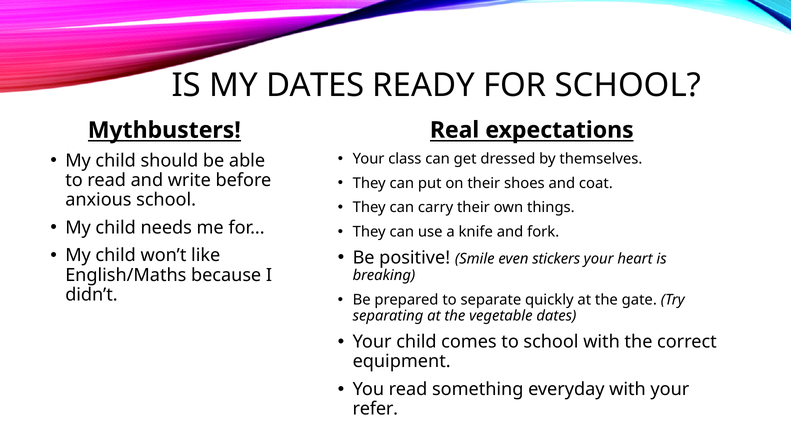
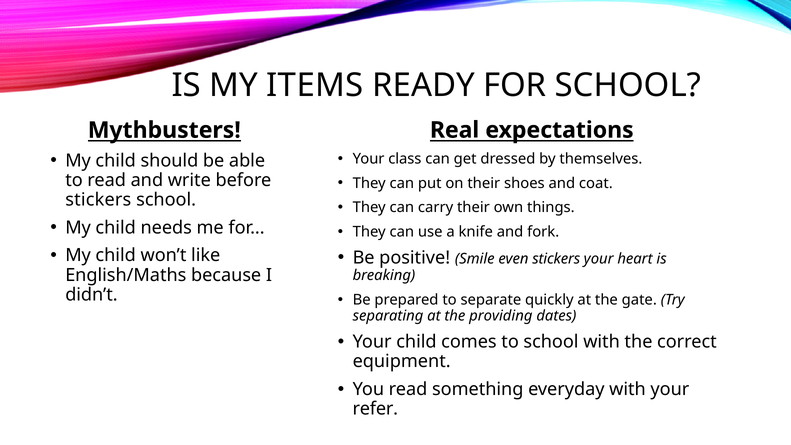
MY DATES: DATES -> ITEMS (315, 86)
anxious: anxious -> stickers (98, 200)
vegetable: vegetable -> providing (501, 316)
